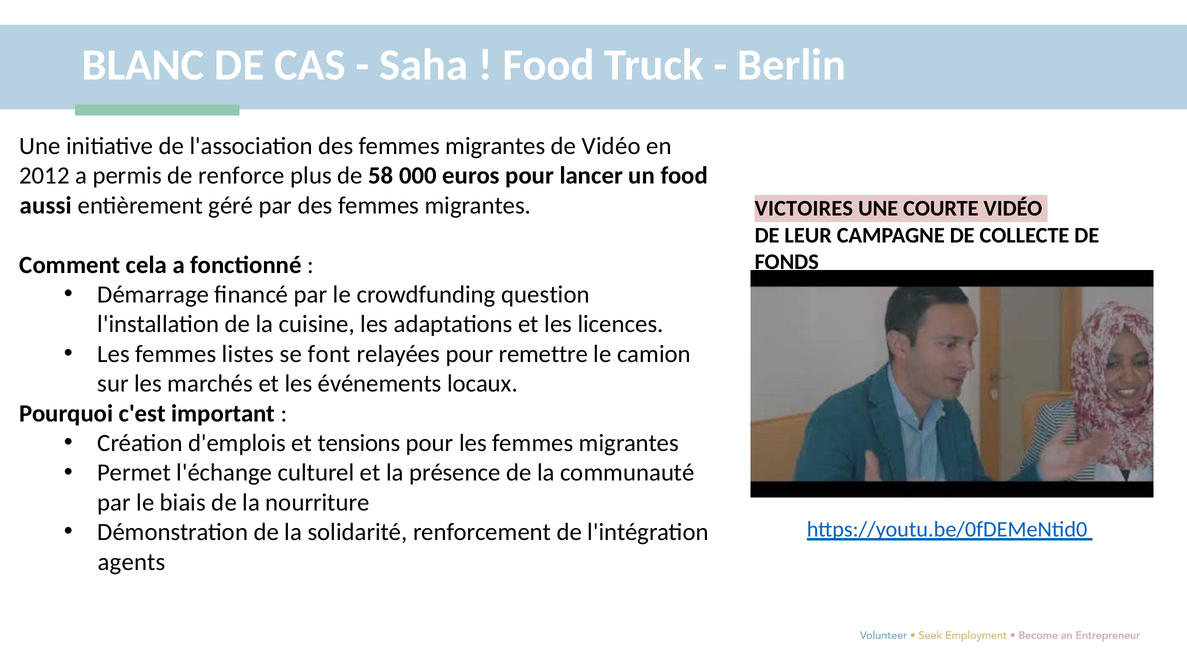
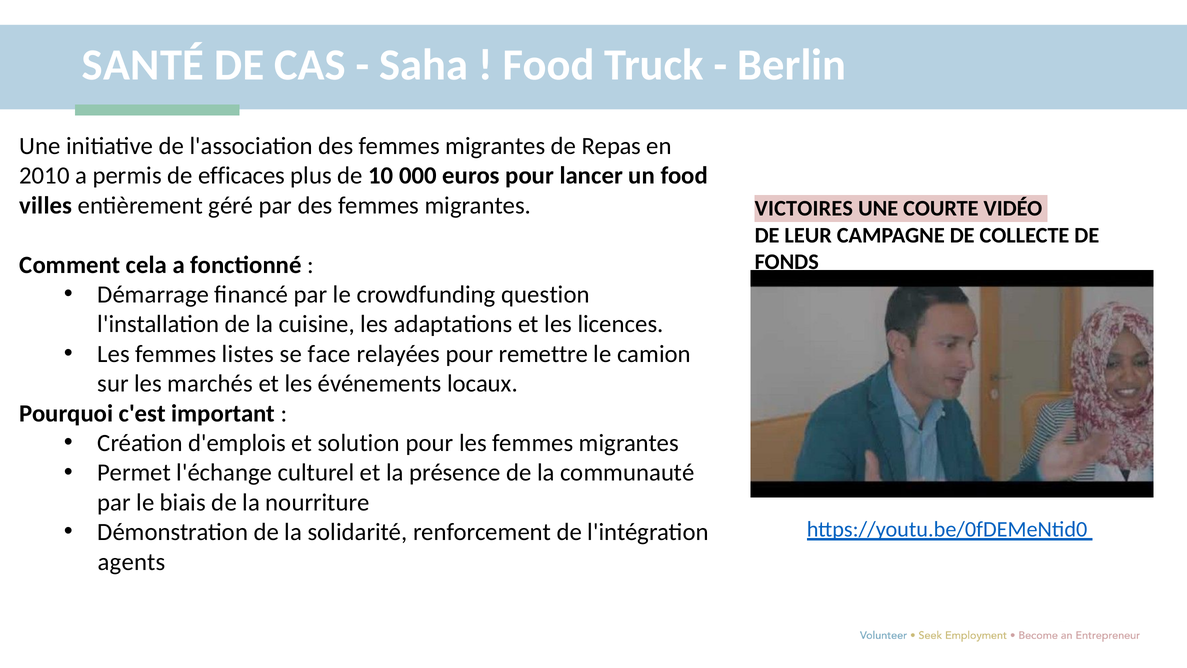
BLANC: BLANC -> SANTÉ (143, 65)
de Vidéo: Vidéo -> Repas (611, 146)
2012: 2012 -> 2010 (44, 176)
renforce: renforce -> efficaces (242, 176)
58: 58 -> 10 (381, 176)
aussi: aussi -> villes (46, 205)
font: font -> face (329, 354)
tensions: tensions -> solution (359, 443)
